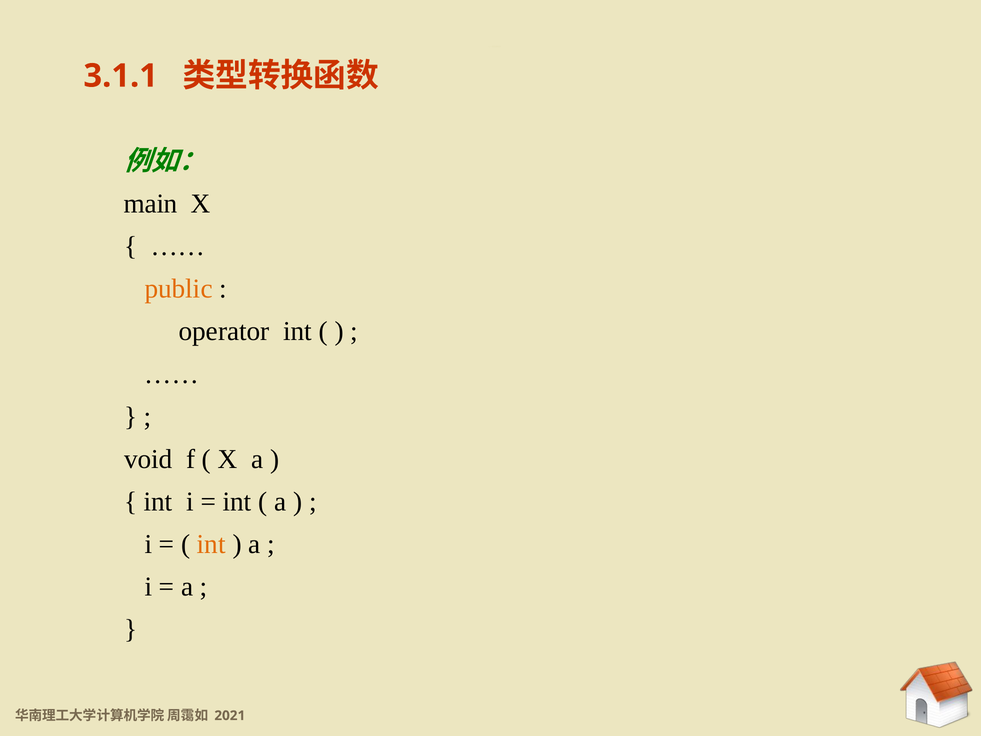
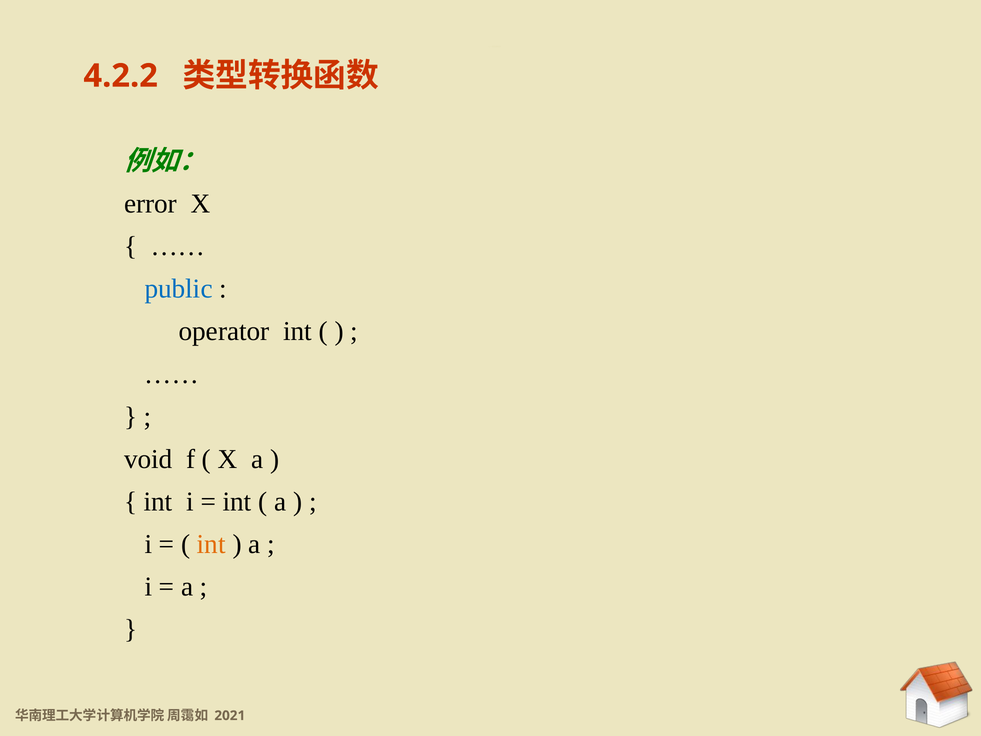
3.1.1: 3.1.1 -> 4.2.2 (121, 76)
main: main -> error (151, 204)
public colour: orange -> blue (179, 289)
